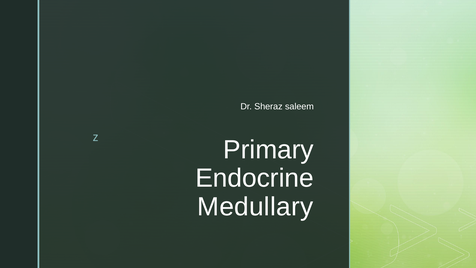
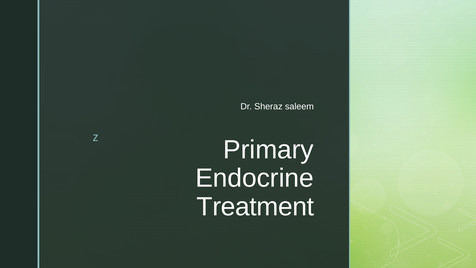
Medullary: Medullary -> Treatment (255, 206)
